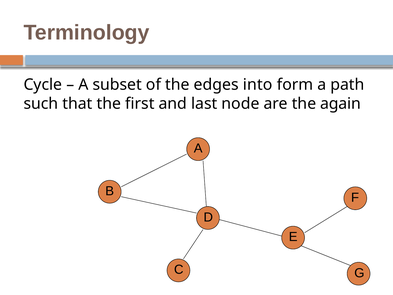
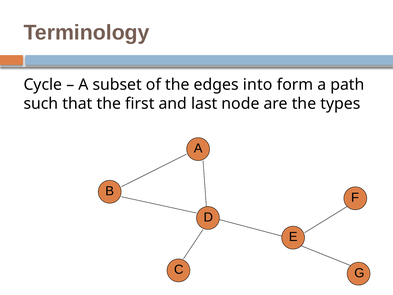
again: again -> types (340, 104)
